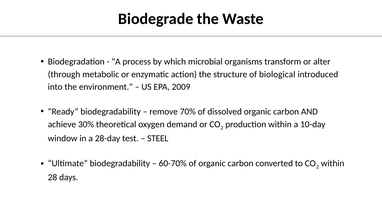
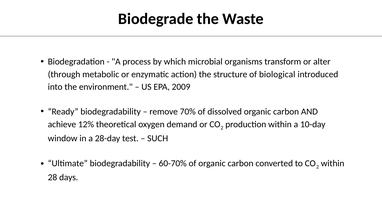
30%: 30% -> 12% (86, 124)
STEEL: STEEL -> SUCH (158, 138)
